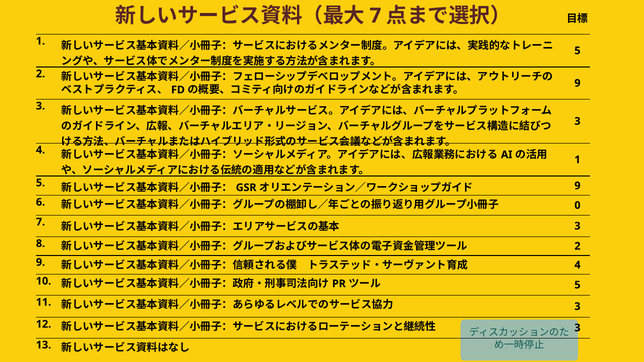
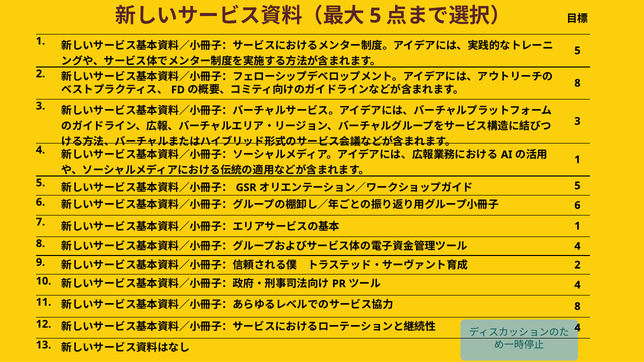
7: 7 -> 5 (375, 16)
9: 9 -> 8 (577, 83)
9: 9 -> 5 (577, 186)
0: 0 -> 6 (577, 205)
3: 3 -> 1 (577, 226)
2: 2 -> 4 (577, 246)
4: 4 -> 2 (577, 265)
5: 5 -> 4 (577, 285)
3: 3 -> 8 (577, 307)
3: 3 -> 4 (577, 328)
